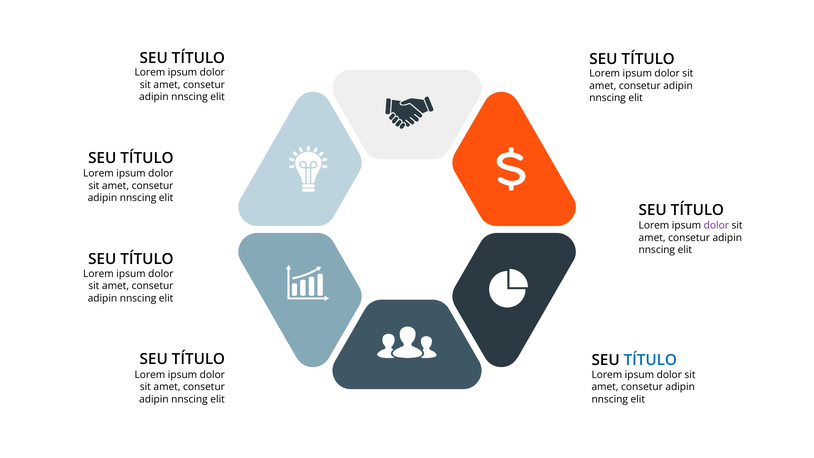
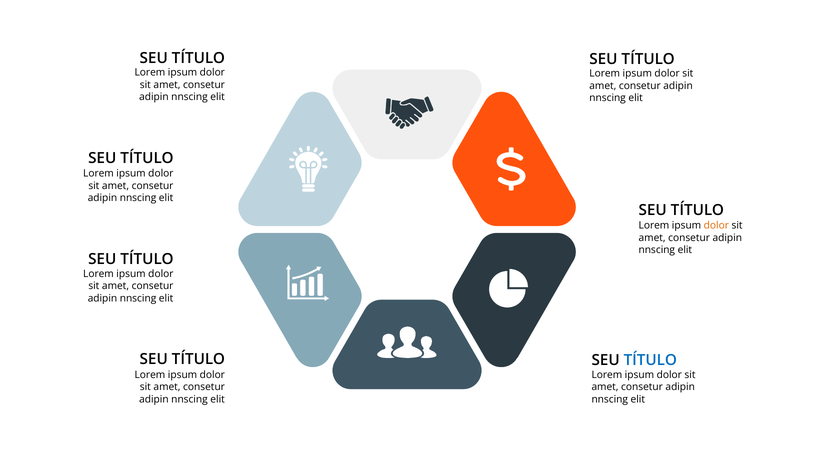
dolor colour: purple -> orange (716, 226)
